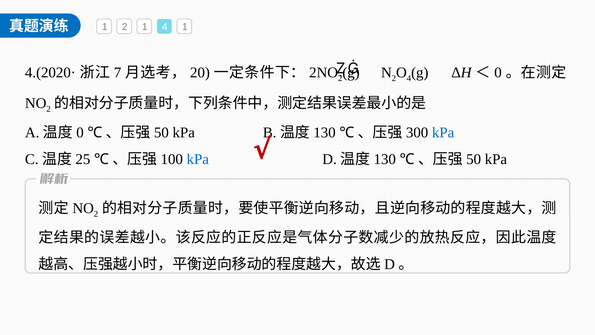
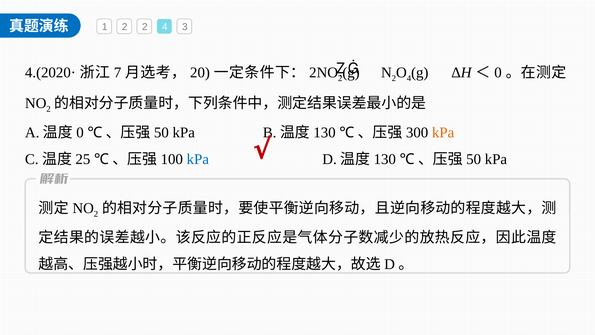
2 1: 1 -> 2 (145, 27)
4 1: 1 -> 3 (185, 27)
kPa colour: blue -> orange (443, 132)
